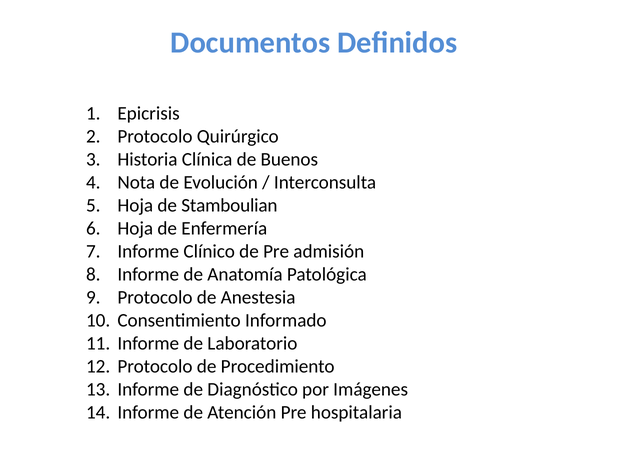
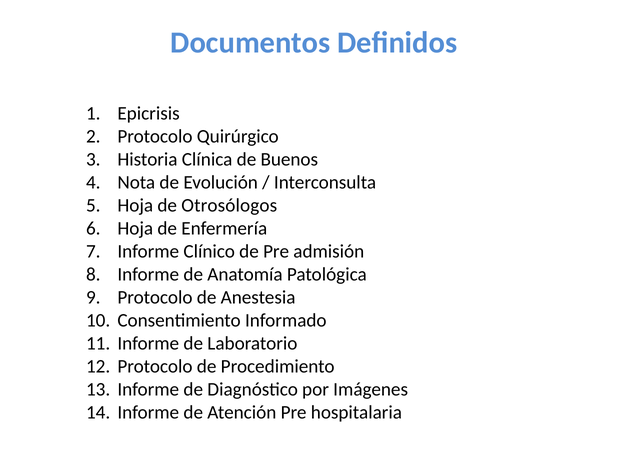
Stamboulian: Stamboulian -> Otrosólogos (229, 205)
